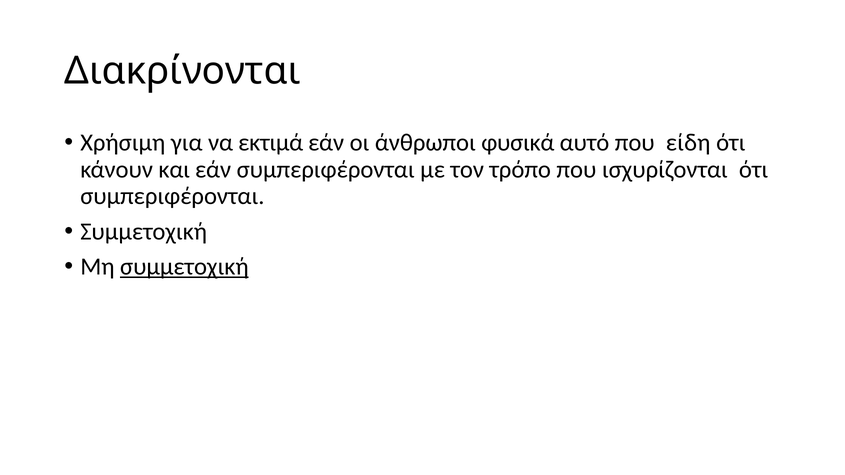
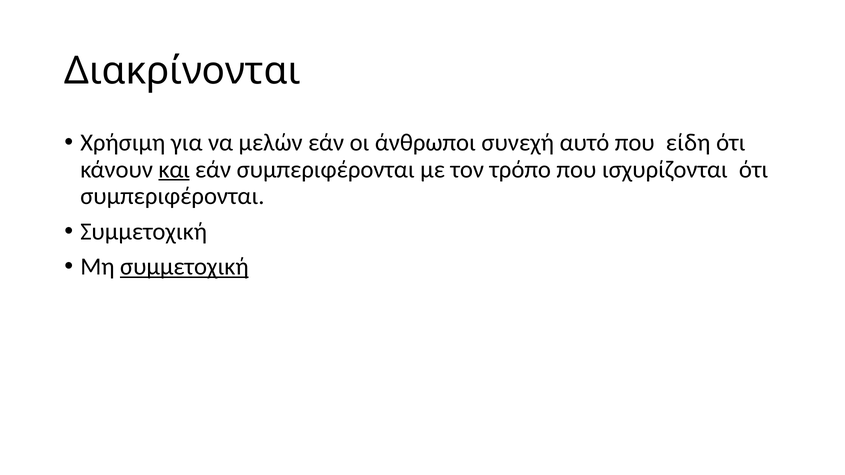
εκτιμά: εκτιμά -> μελών (271, 143)
φυσικά: φυσικά -> συνεχή (518, 143)
και underline: none -> present (174, 169)
